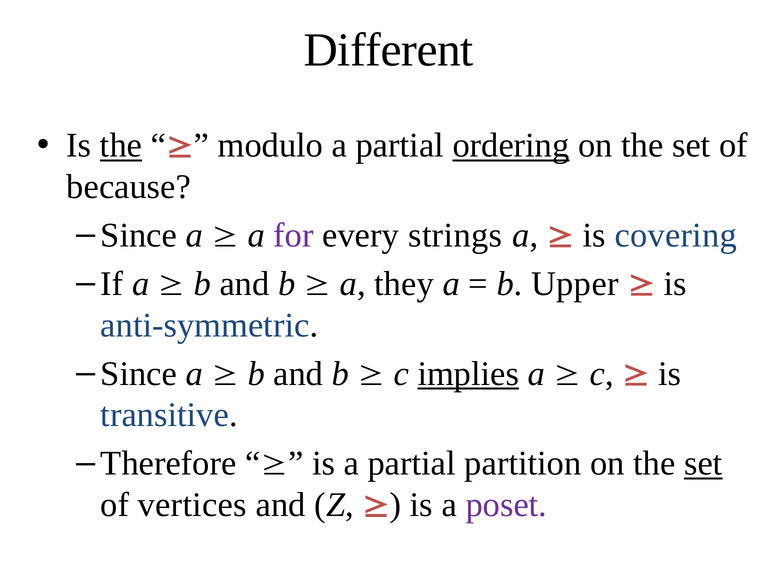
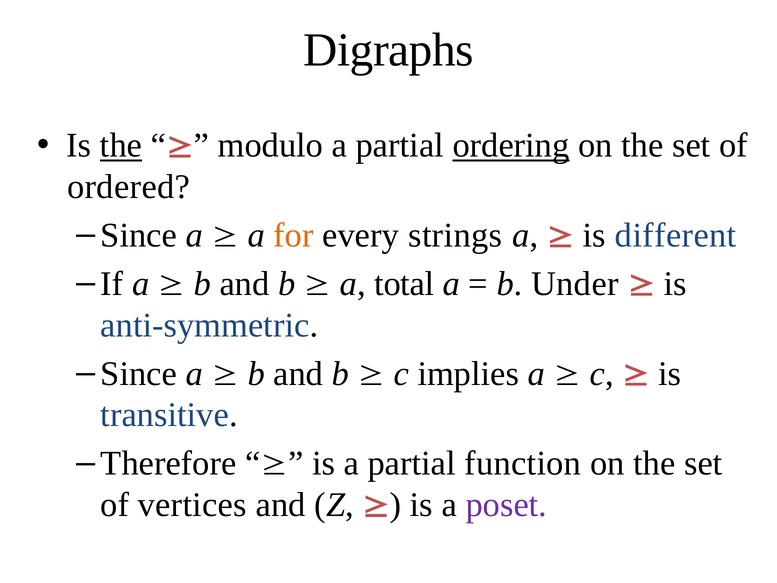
Different: Different -> Digraphs (389, 50)
because: because -> ordered (129, 187)
for colour: purple -> orange (293, 235)
covering: covering -> different (676, 235)
they: they -> total (404, 284)
Upper: Upper -> Under (575, 284)
implies underline: present -> none (468, 373)
partition: partition -> function (523, 463)
set underline: present -> none (703, 463)
